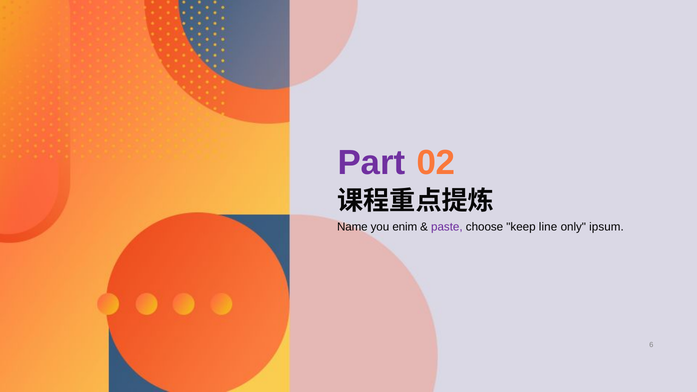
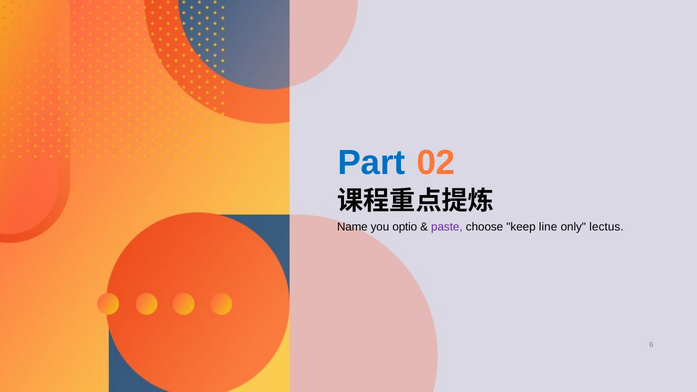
Part colour: purple -> blue (371, 163)
enim: enim -> optio (405, 227)
ipsum: ipsum -> lectus (606, 227)
